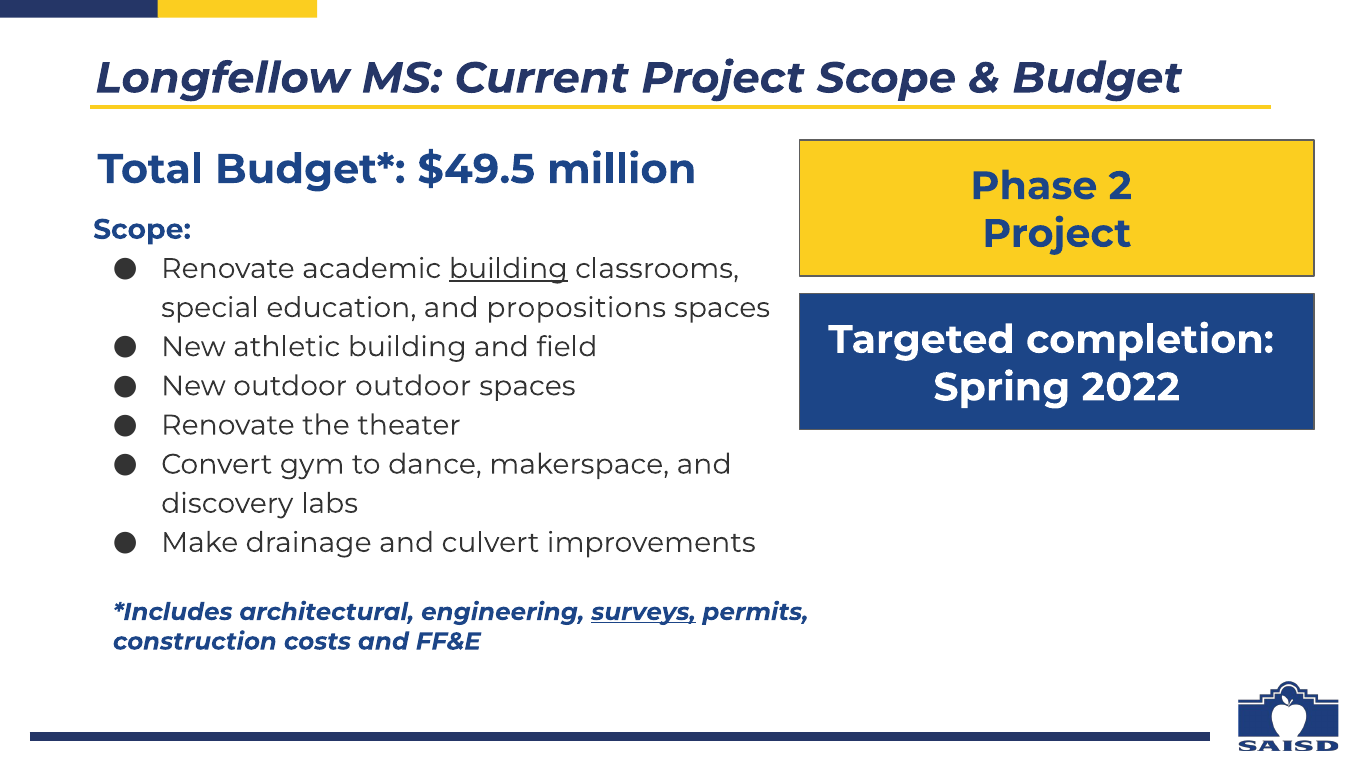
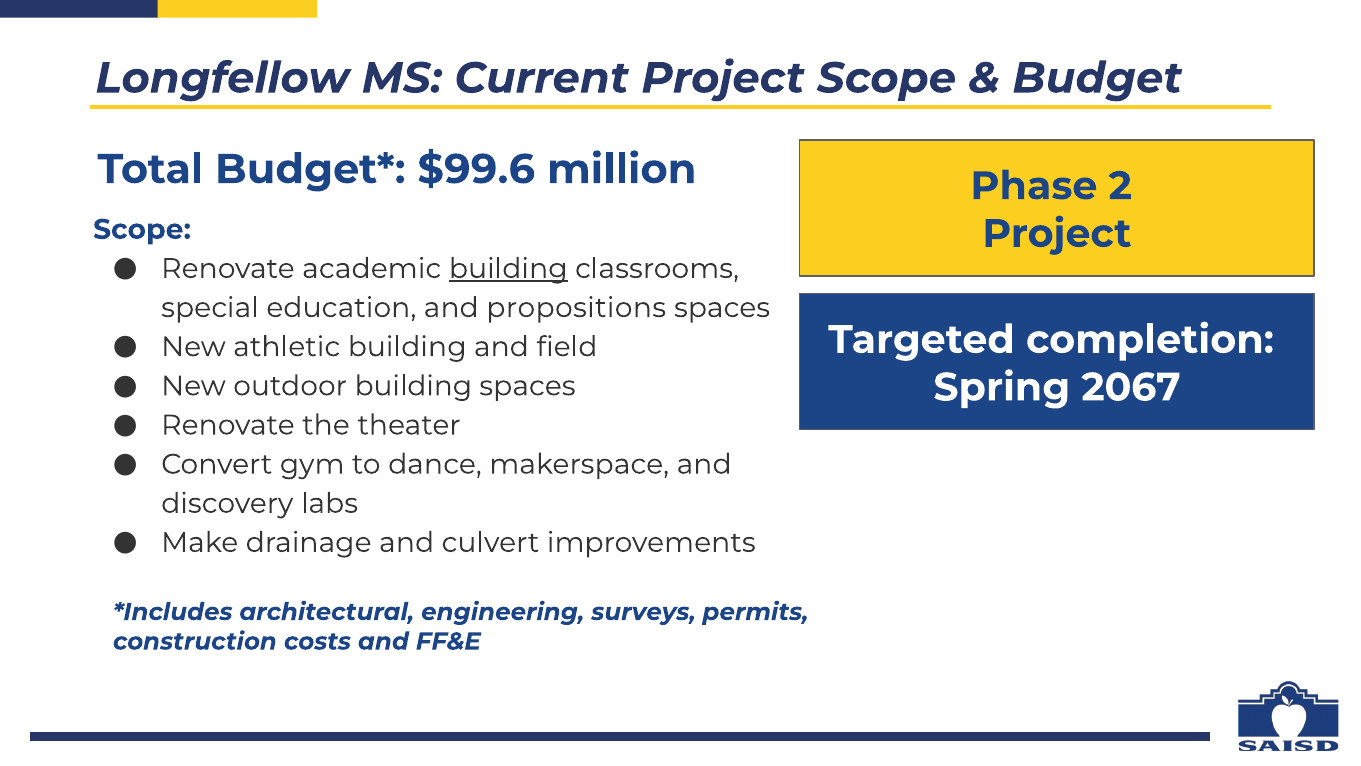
$49.5: $49.5 -> $99.6 (476, 169)
outdoor outdoor: outdoor -> building (413, 386)
2022: 2022 -> 2067 (1131, 387)
surveys underline: present -> none (644, 612)
